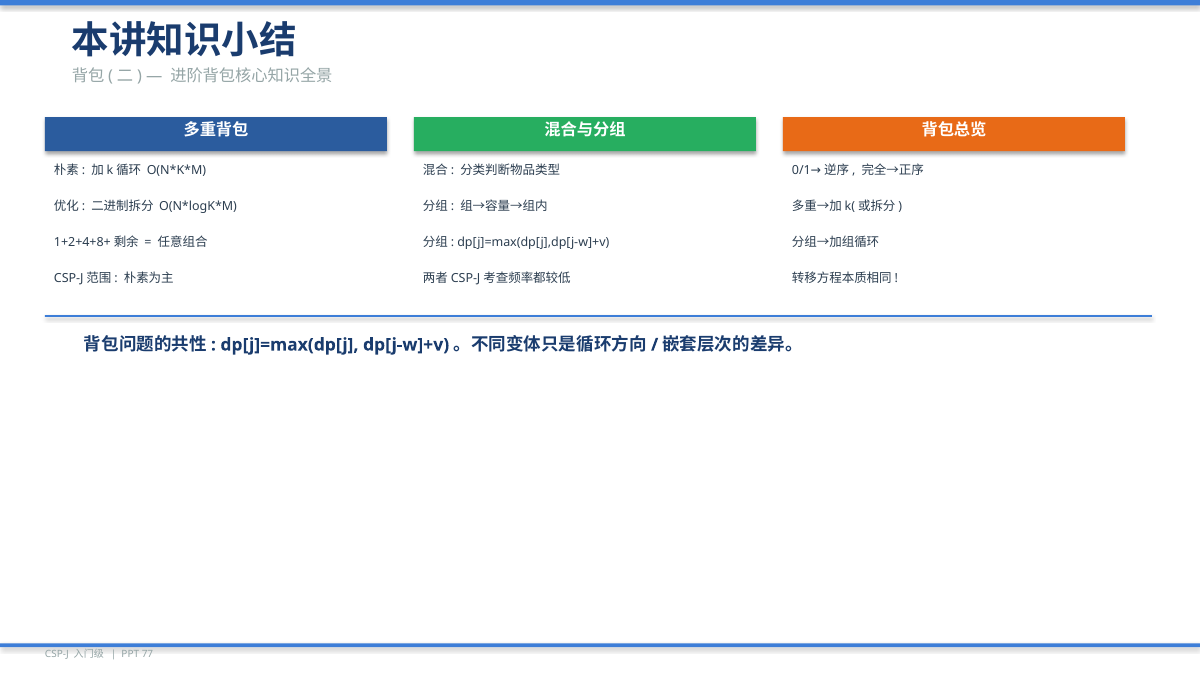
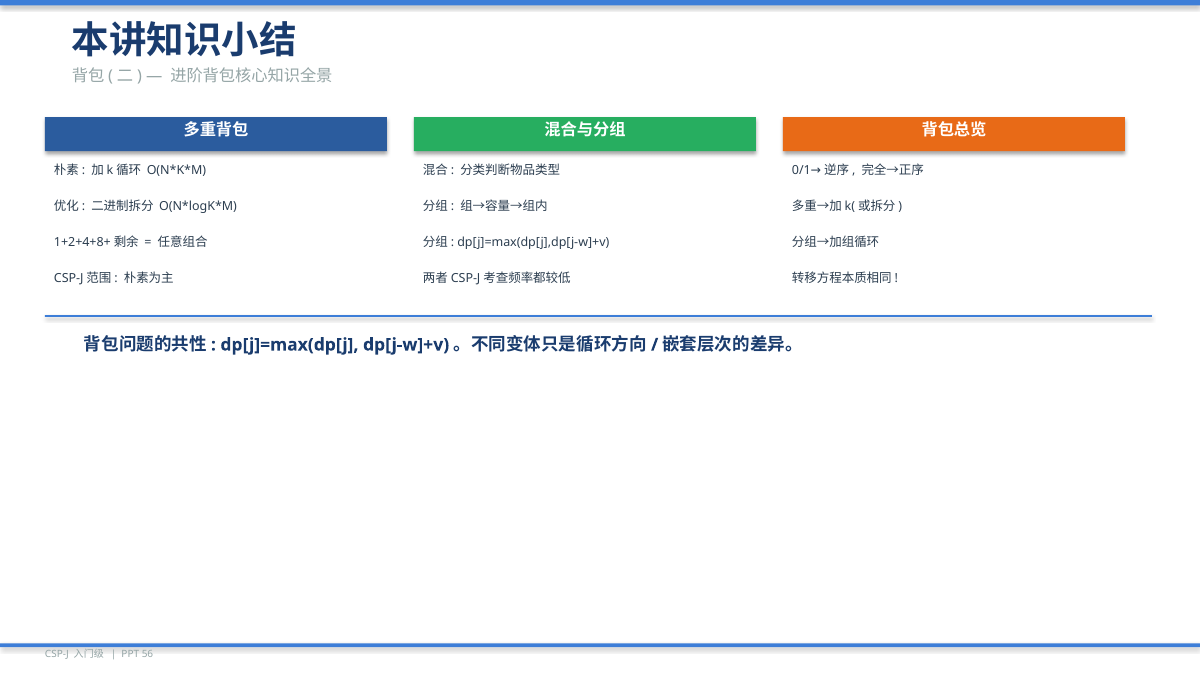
77: 77 -> 56 (147, 655)
